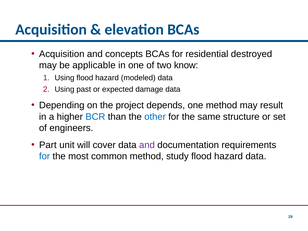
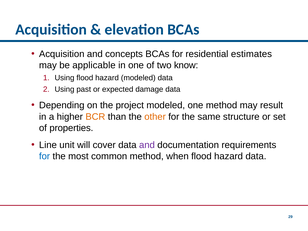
destroyed: destroyed -> estimates (251, 54)
project depends: depends -> modeled (166, 105)
BCR colour: blue -> orange (95, 117)
other colour: blue -> orange (155, 117)
engineers: engineers -> properties (71, 128)
Part: Part -> Line (48, 145)
study: study -> when (177, 156)
